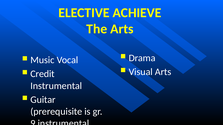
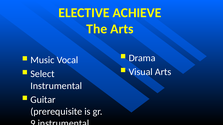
Credit: Credit -> Select (42, 74)
